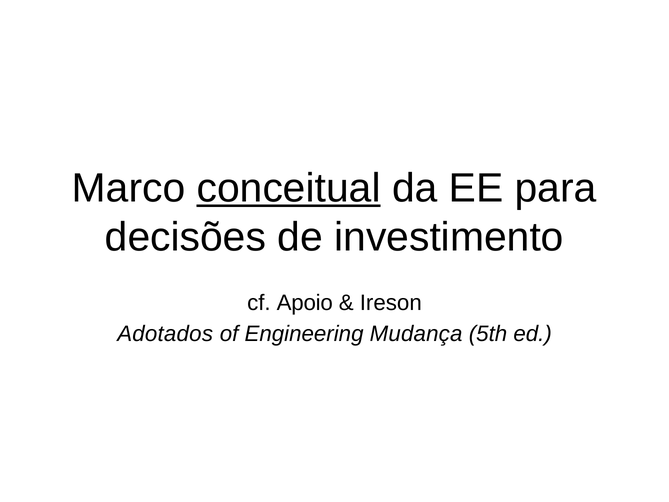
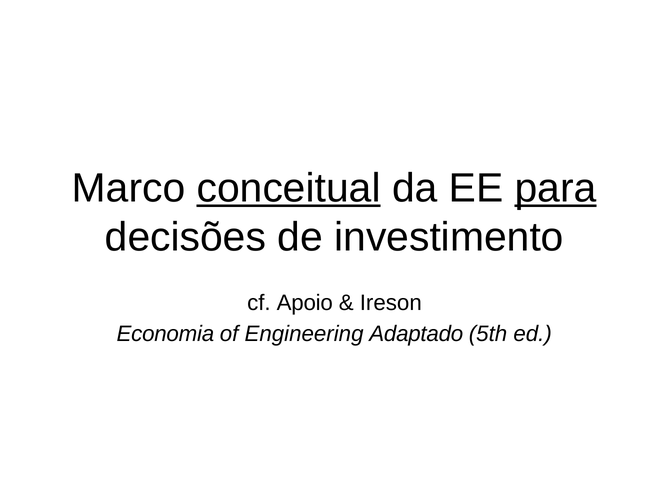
para underline: none -> present (556, 188)
Adotados: Adotados -> Economia (165, 334)
Mudança: Mudança -> Adaptado (416, 334)
